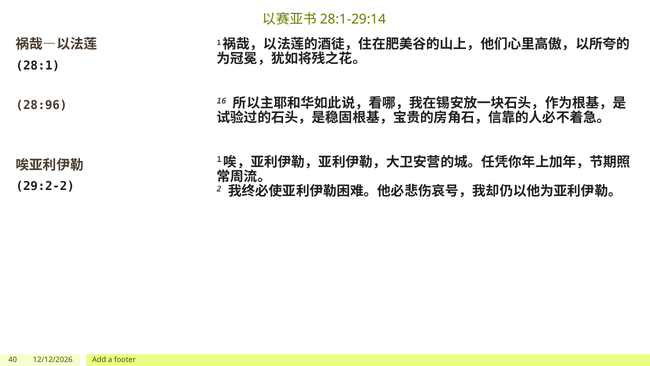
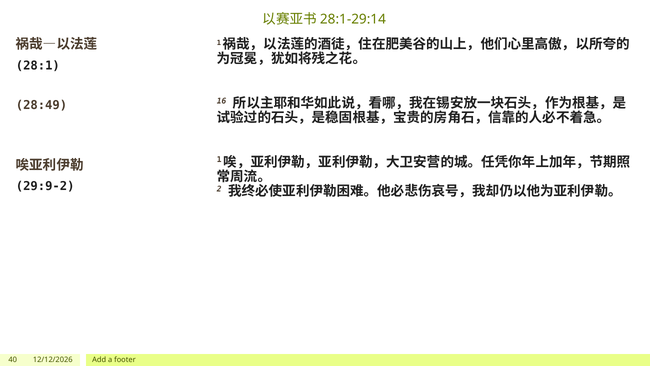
28:96: 28:96 -> 28:49 (41, 105)
29:2-2: 29:2-2 -> 29:9-2 (45, 186)
